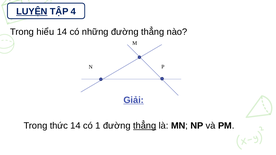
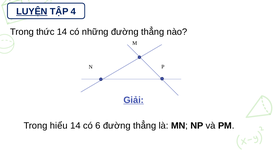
hiểu: hiểu -> thức (45, 32)
thức: thức -> hiểu (59, 126)
1: 1 -> 6 (98, 126)
thẳng underline: present -> none (145, 126)
